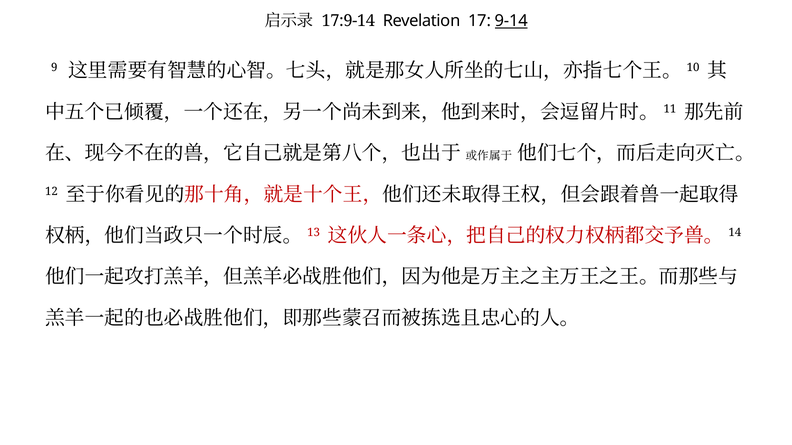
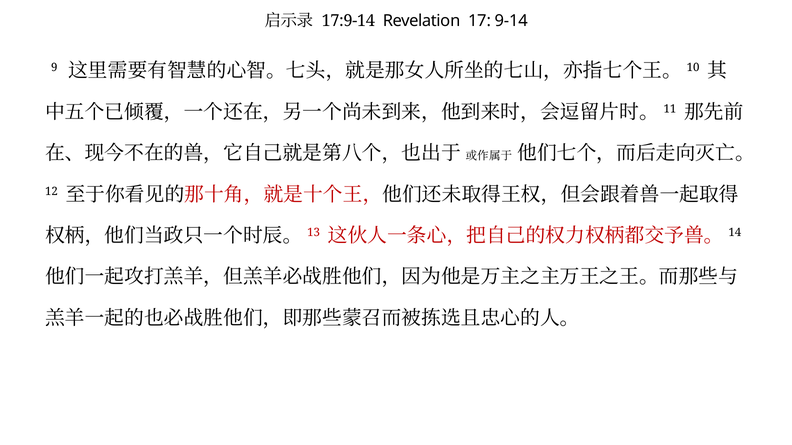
9-14 underline: present -> none (511, 21)
